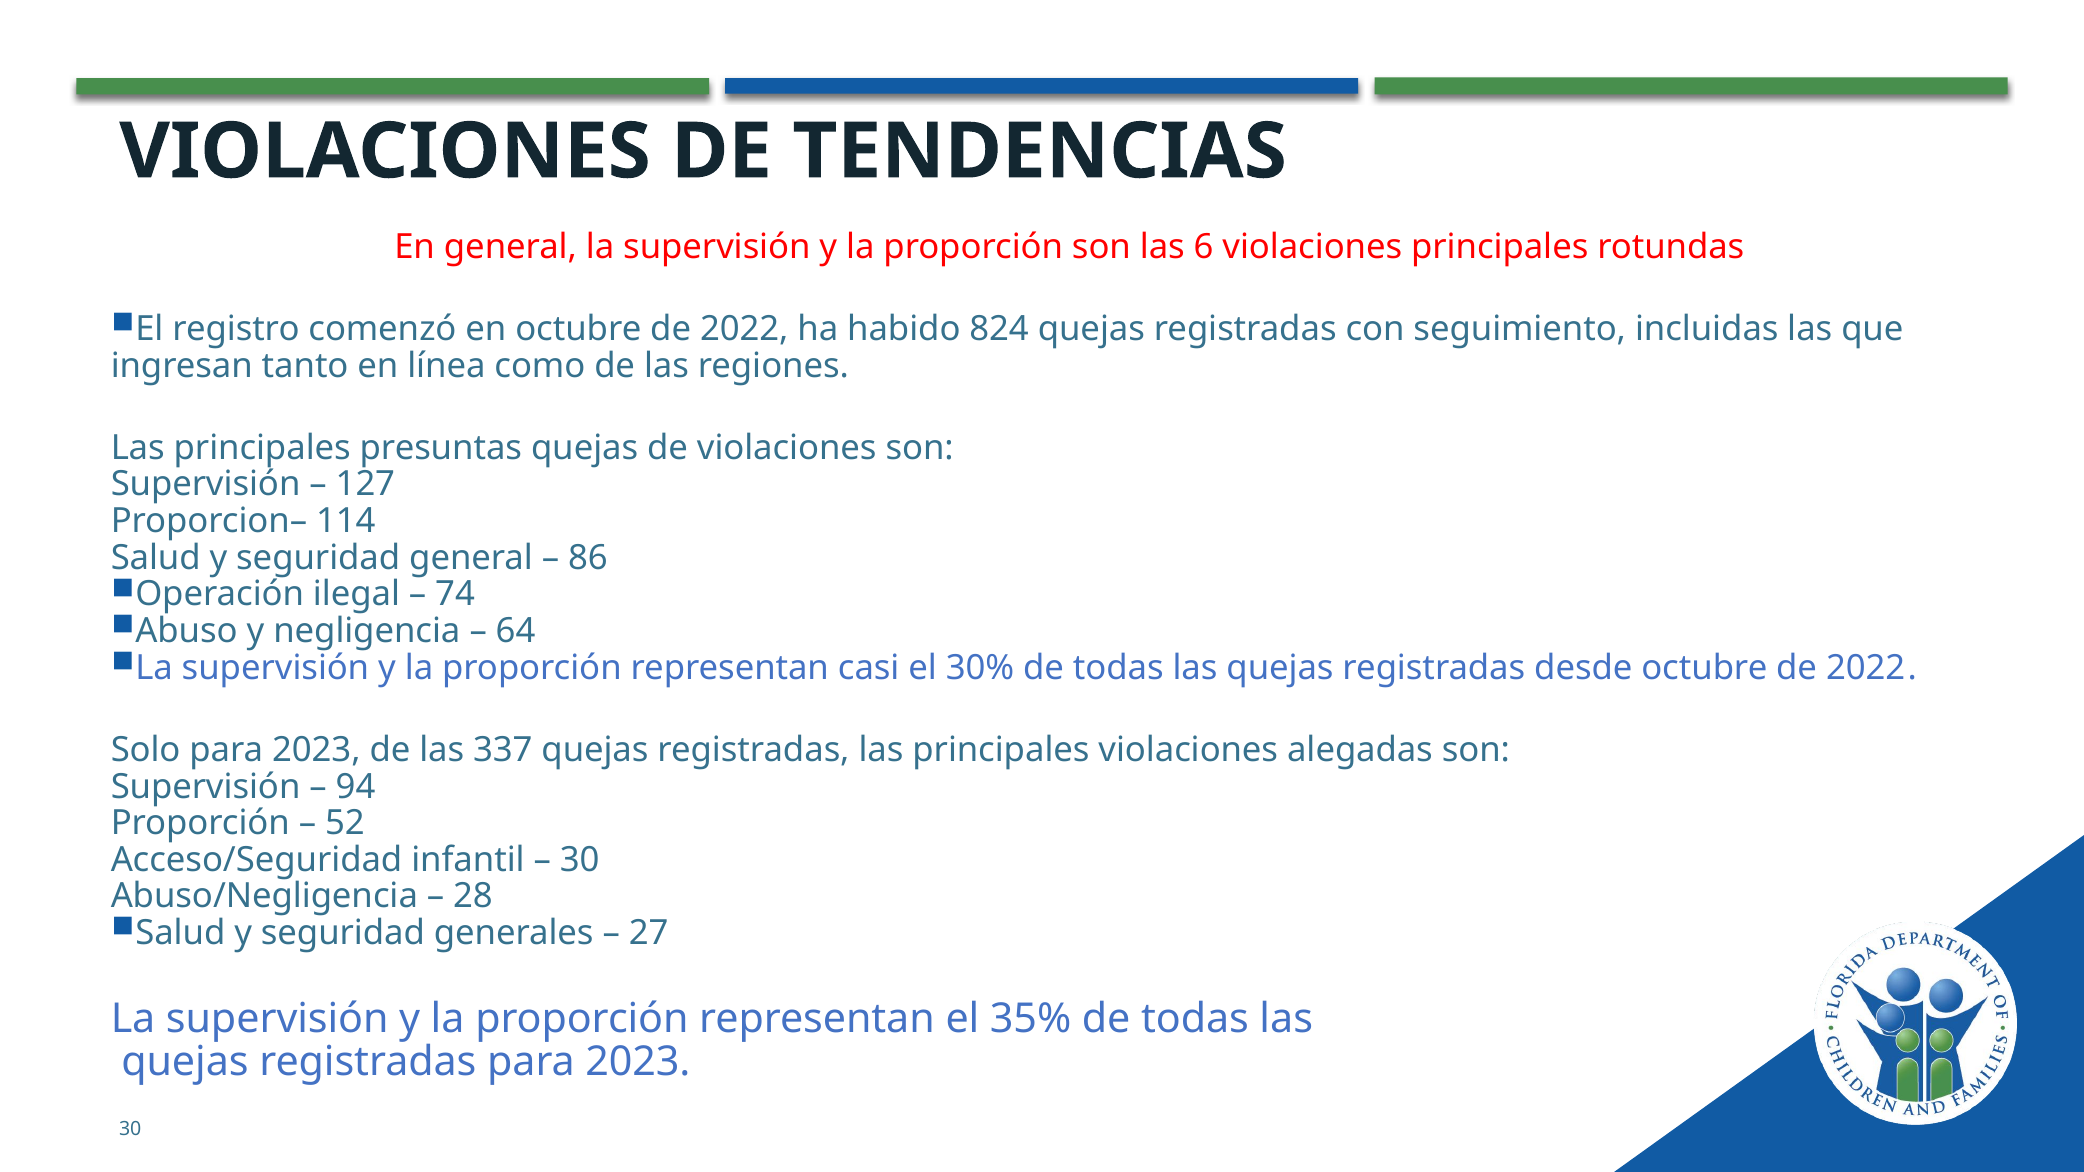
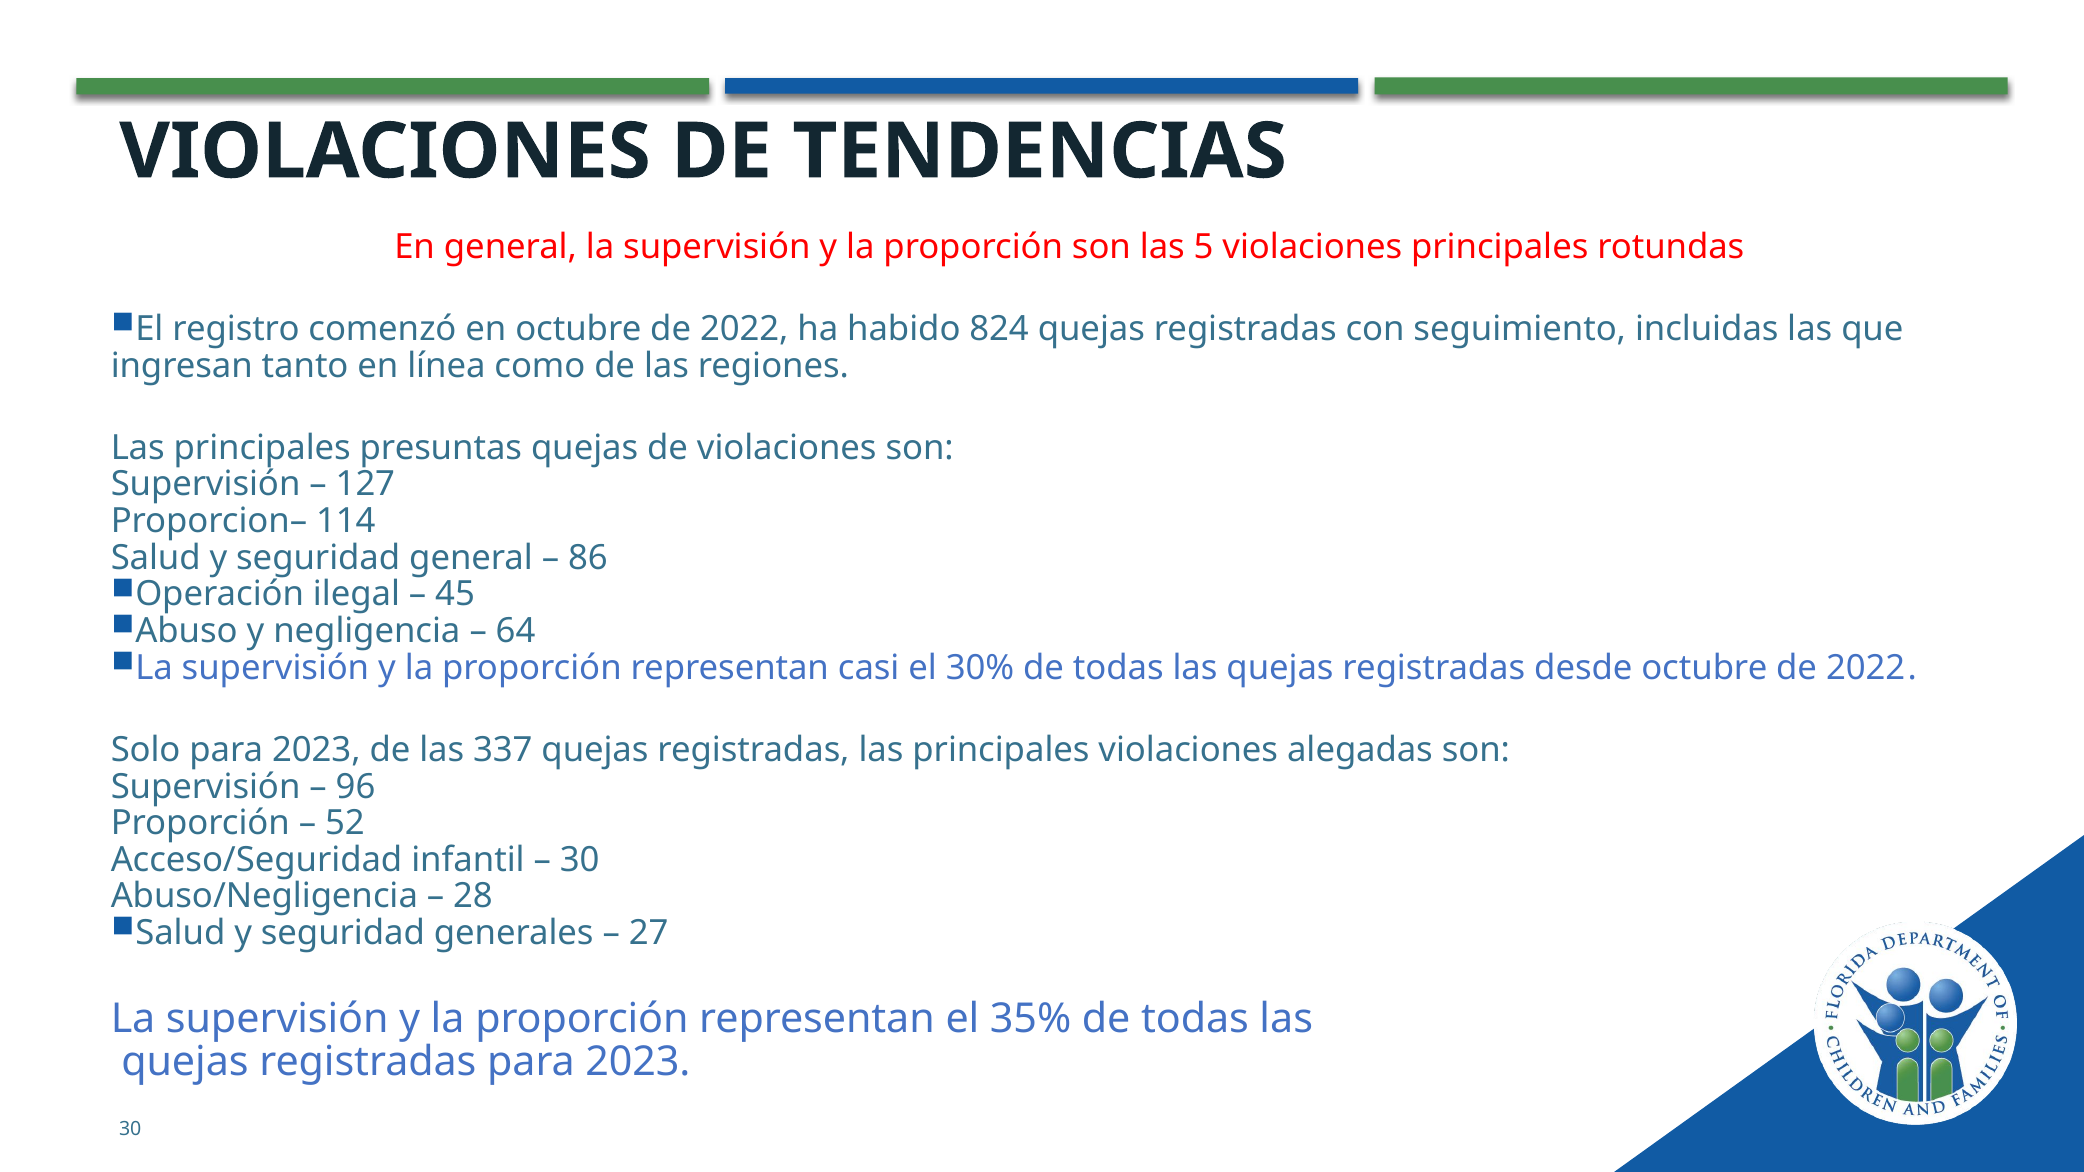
6: 6 -> 5 (1204, 247)
74: 74 -> 45 (455, 594)
94: 94 -> 96 (356, 787)
